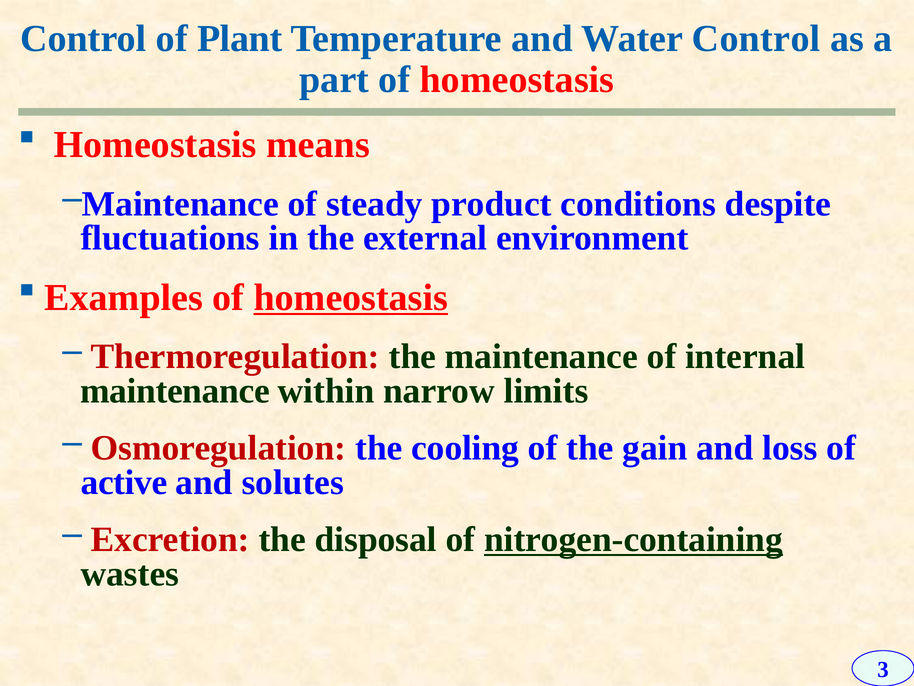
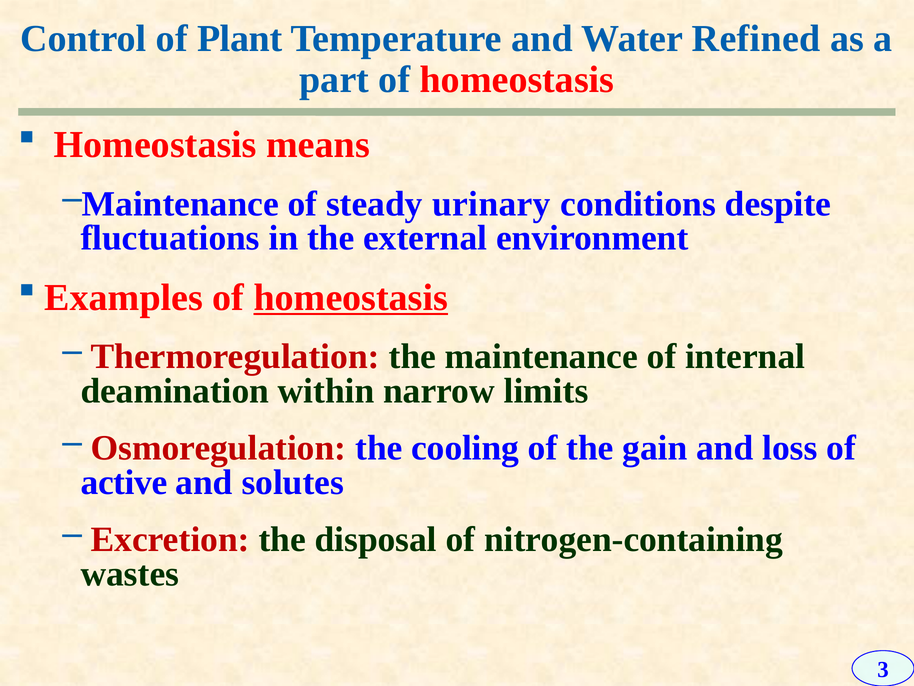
Water Control: Control -> Refined (756, 39)
product: product -> urinary (491, 204)
maintenance: maintenance -> deamination (175, 391)
nitrogen-containing underline: present -> none (633, 539)
